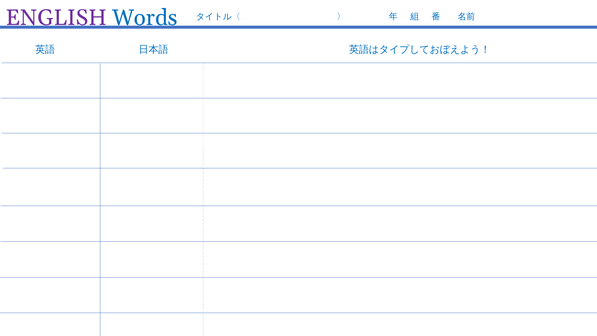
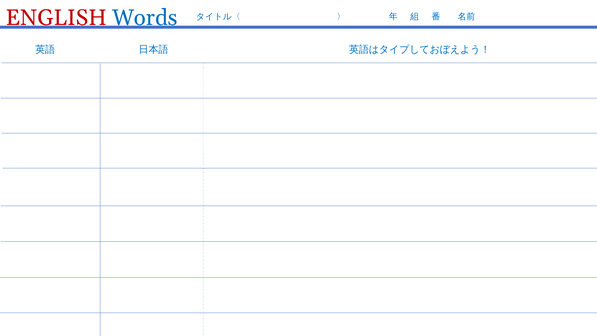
ENGLISH colour: purple -> red (56, 18)
